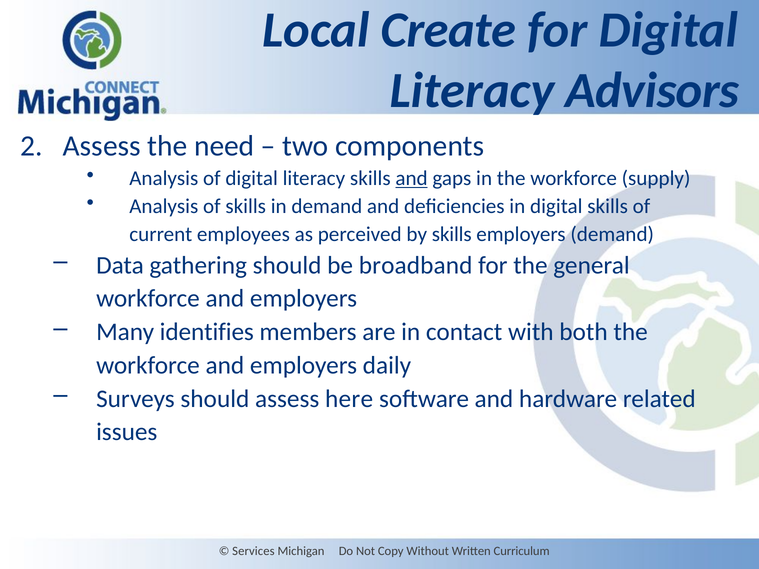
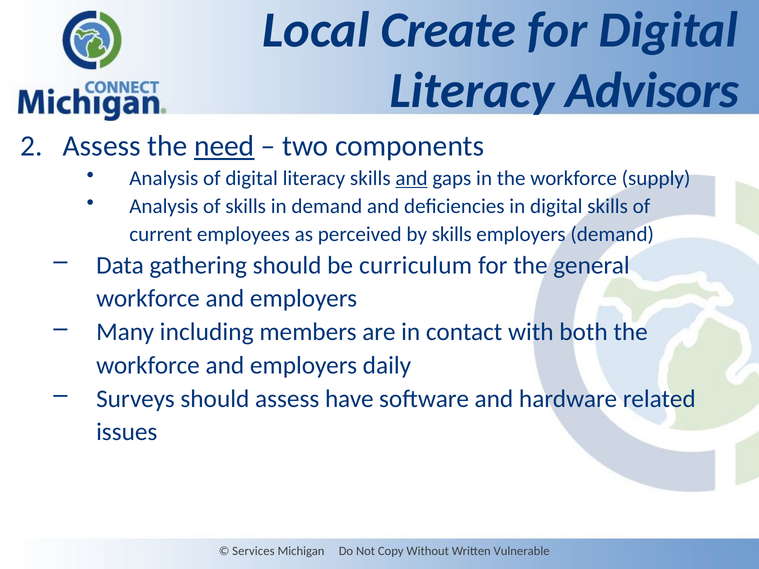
need underline: none -> present (224, 146)
broadband: broadband -> curriculum (416, 265)
identifies: identifies -> including (207, 332)
here: here -> have (349, 399)
Curriculum: Curriculum -> Vulnerable (522, 551)
